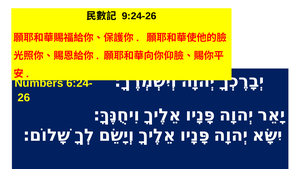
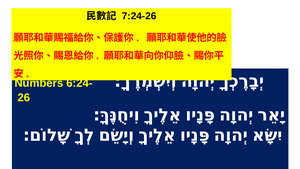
9:24-26: 9:24-26 -> 7:24-26 (139, 16)
